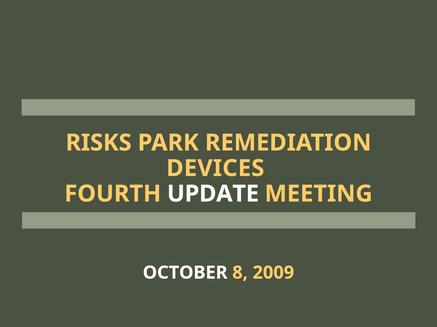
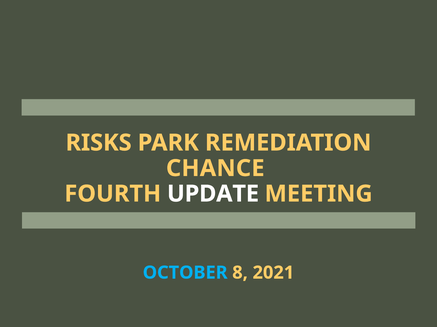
DEVICES: DEVICES -> CHANCE (215, 169)
OCTOBER colour: white -> light blue (185, 273)
2009: 2009 -> 2021 (273, 273)
